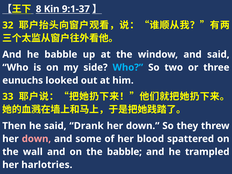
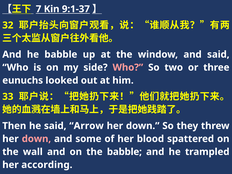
8: 8 -> 7 (39, 9)
Who colour: light blue -> pink (128, 67)
Drank: Drank -> Arrow (86, 126)
harlotries: harlotries -> according (47, 165)
